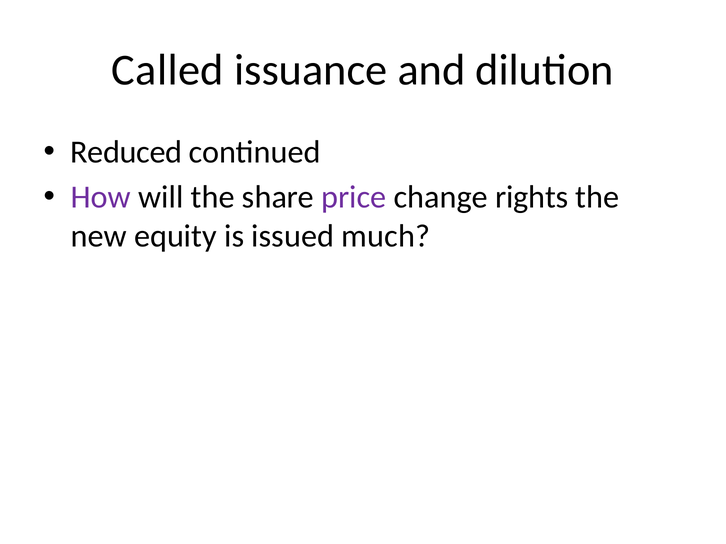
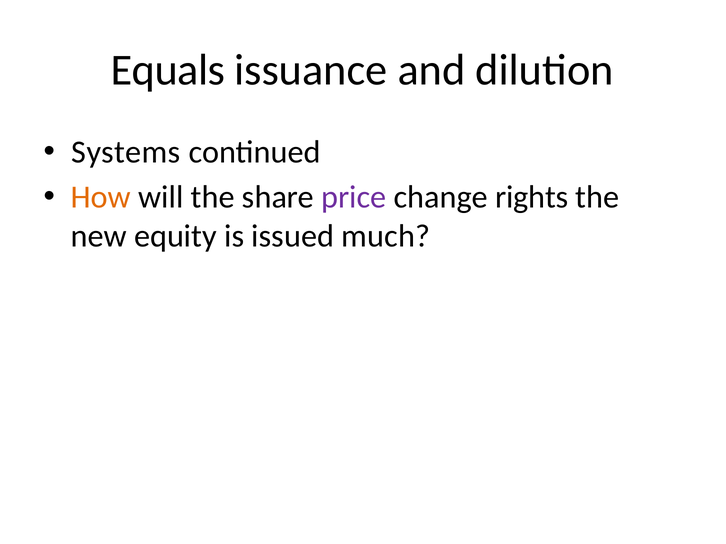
Called: Called -> Equals (168, 70)
Reduced: Reduced -> Systems (126, 152)
How colour: purple -> orange (101, 197)
